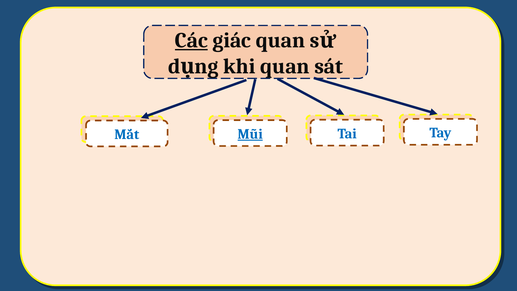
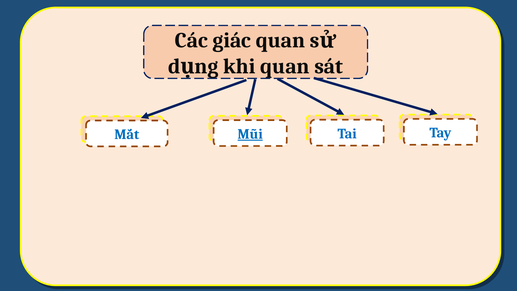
Các underline: present -> none (191, 40)
